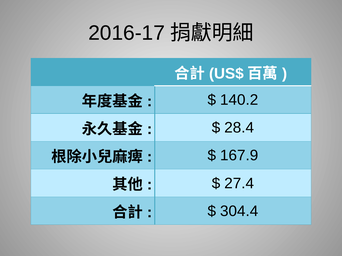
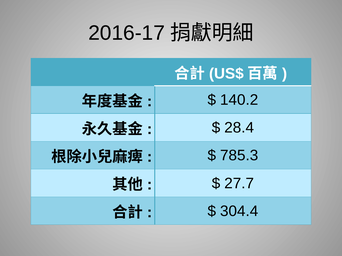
167.9: 167.9 -> 785.3 (239, 156)
27.4: 27.4 -> 27.7 (239, 184)
